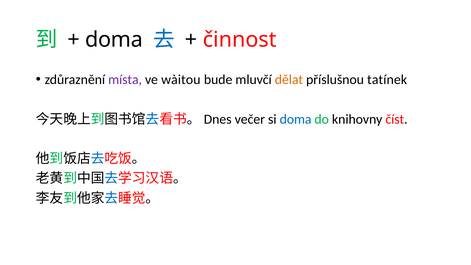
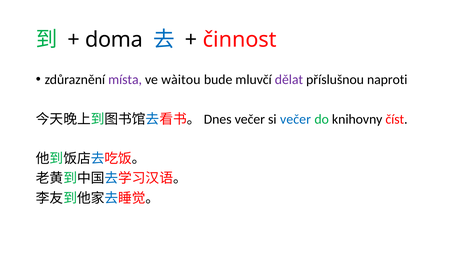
dělat colour: orange -> purple (289, 80)
tatínek: tatínek -> naproti (387, 80)
si doma: doma -> večer (295, 119)
